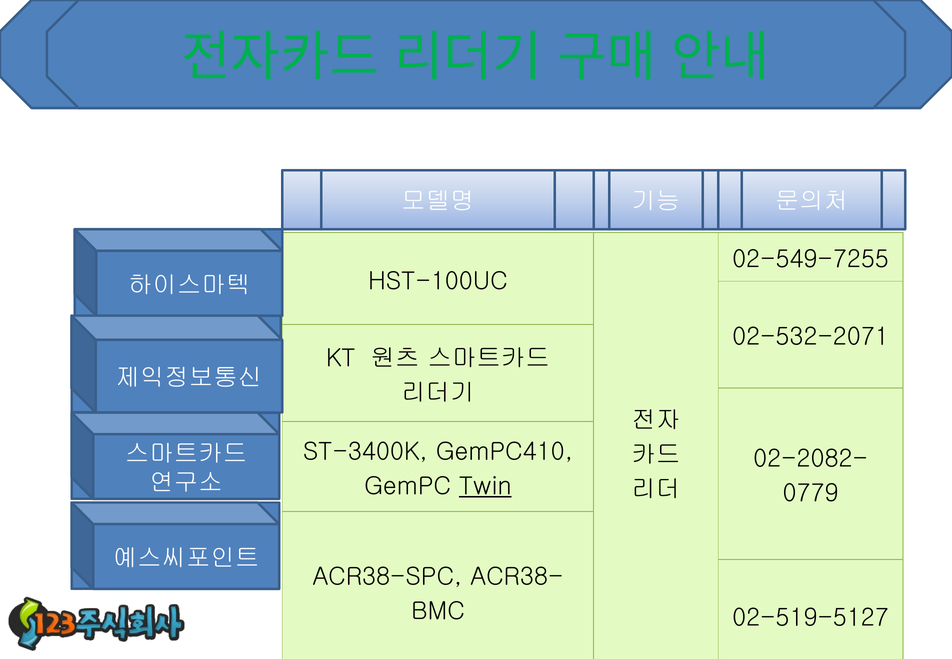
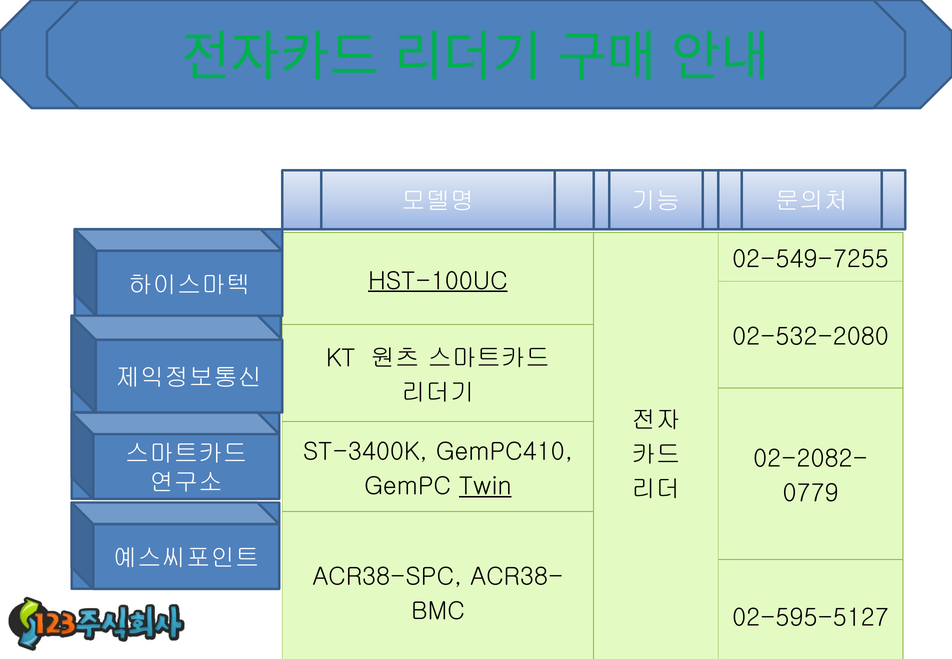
HST-100UC underline: none -> present (438, 281)
02-532-2071: 02-532-2071 -> 02-532-2080 (811, 337)
02-519-5127: 02-519-5127 -> 02-595-5127 (811, 618)
